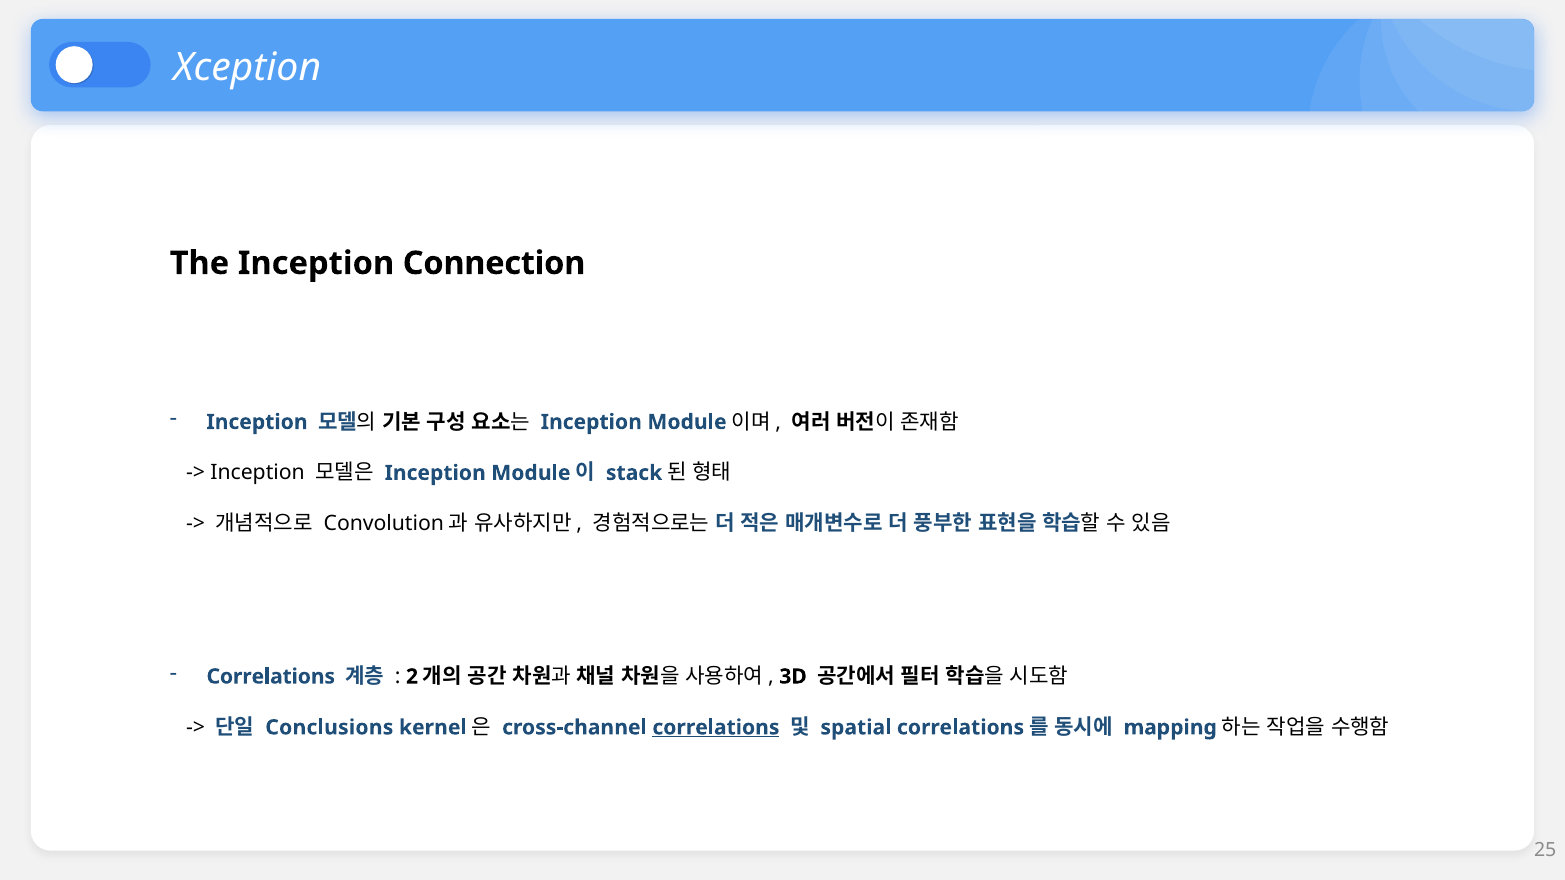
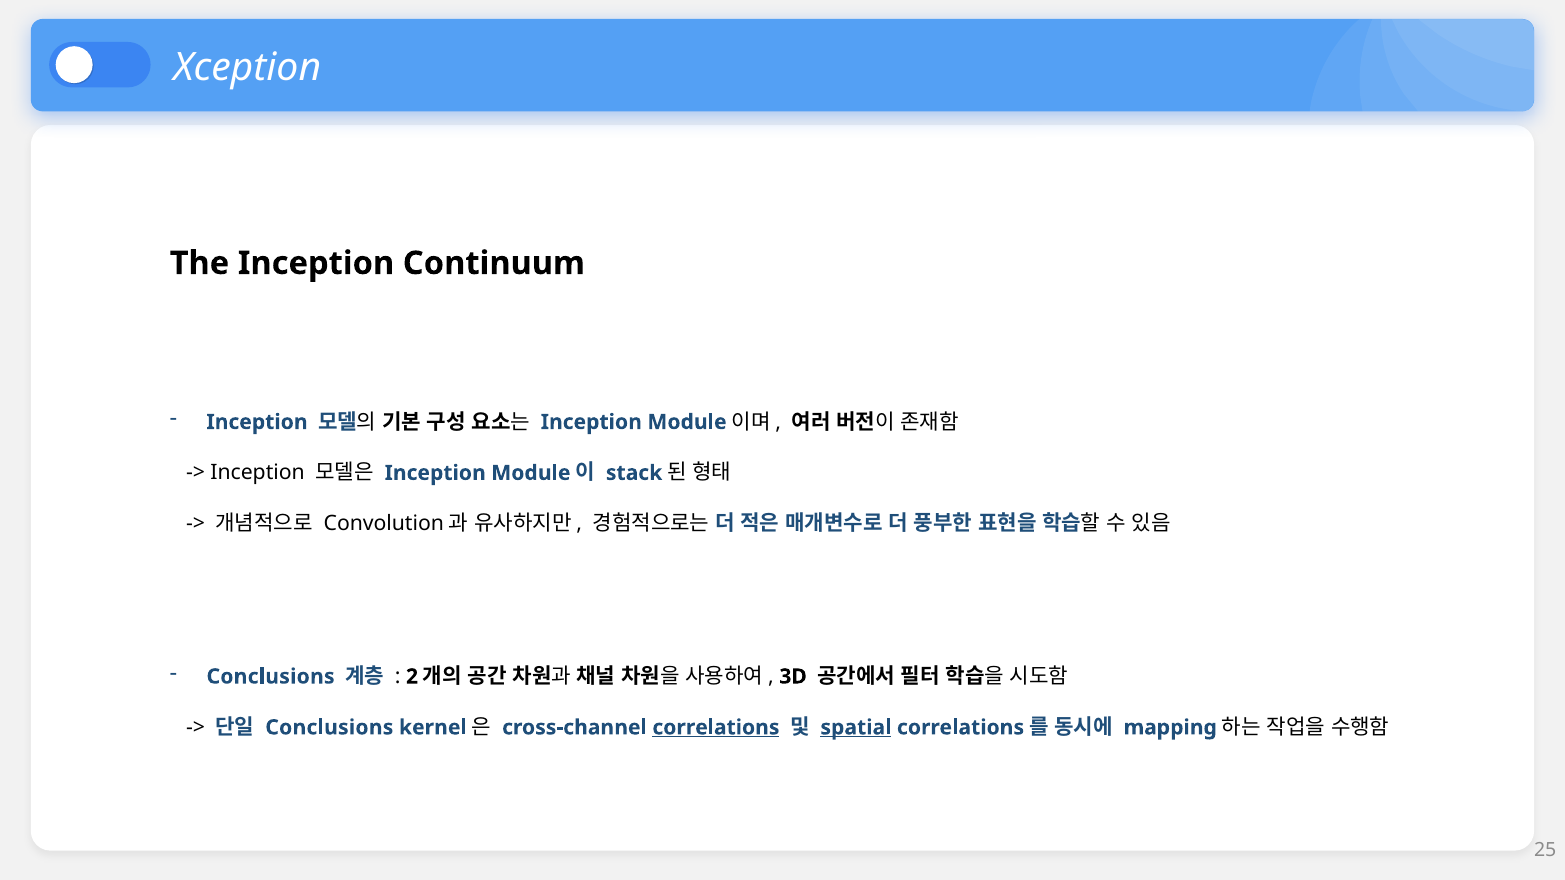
Connection: Connection -> Continuum (494, 263)
Correlations: Correlations -> Conclusions (271, 677)
spatial underline: none -> present (856, 728)
